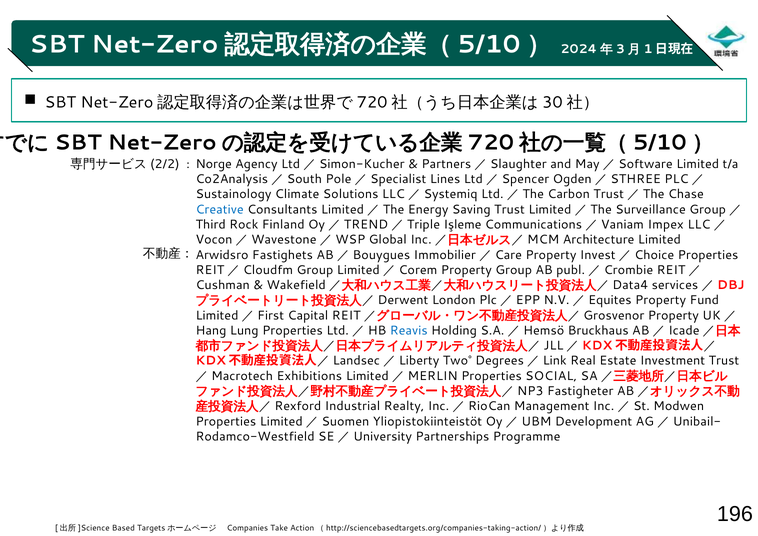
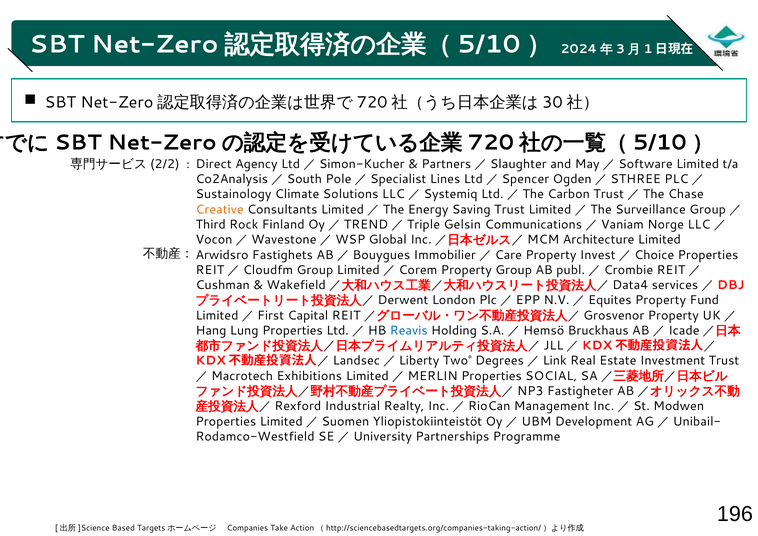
Norge: Norge -> Direct (214, 164)
Creative colour: blue -> orange (220, 209)
Işleme: Işleme -> Gelsin (462, 225)
Impex: Impex -> Norge (666, 225)
